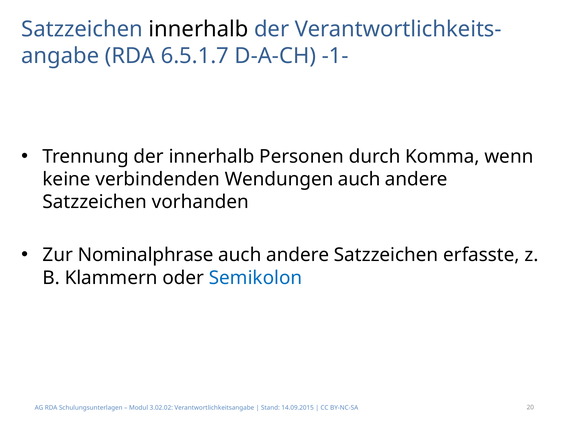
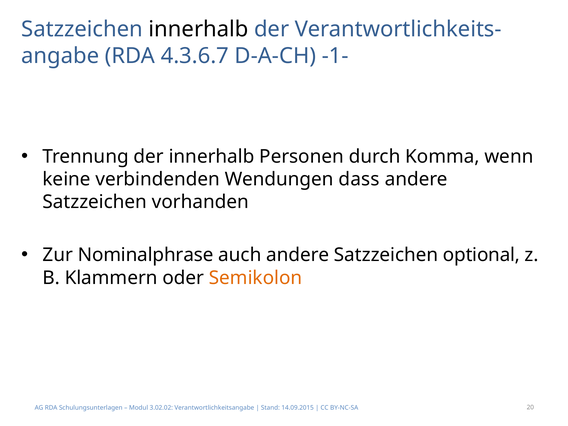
6.5.1.7: 6.5.1.7 -> 4.3.6.7 (195, 56)
Wendungen auch: auch -> dass (359, 179)
erfasste: erfasste -> optional (481, 255)
Semikolon colour: blue -> orange (256, 278)
